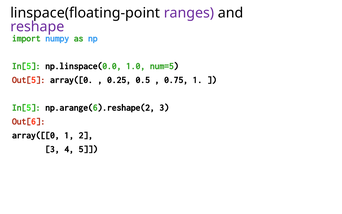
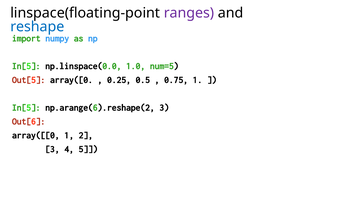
reshape colour: purple -> blue (37, 27)
